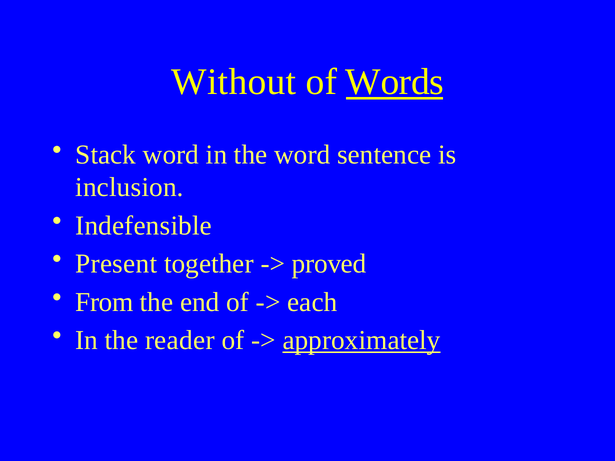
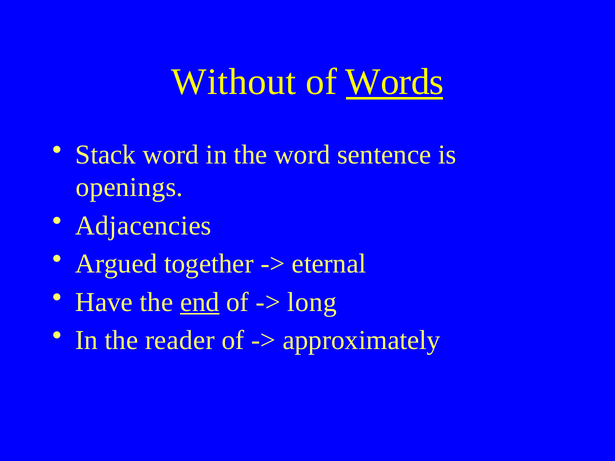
inclusion: inclusion -> openings (129, 187)
Indefensible: Indefensible -> Adjacencies (144, 226)
Present: Present -> Argued (116, 264)
proved: proved -> eternal (329, 264)
From: From -> Have (104, 302)
end underline: none -> present (200, 302)
each: each -> long (312, 302)
approximately underline: present -> none (362, 341)
